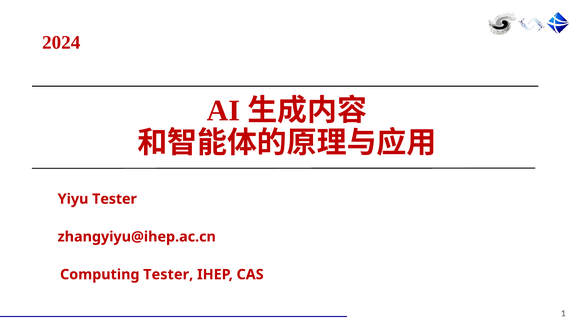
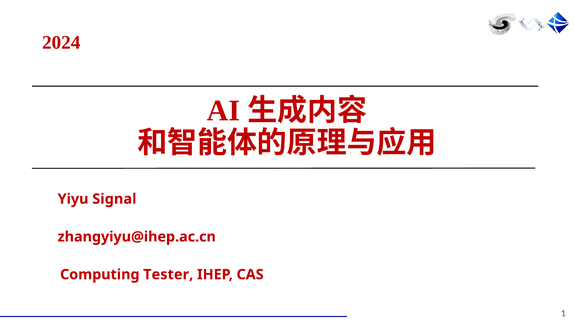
Yiyu Tester: Tester -> Signal (114, 199)
